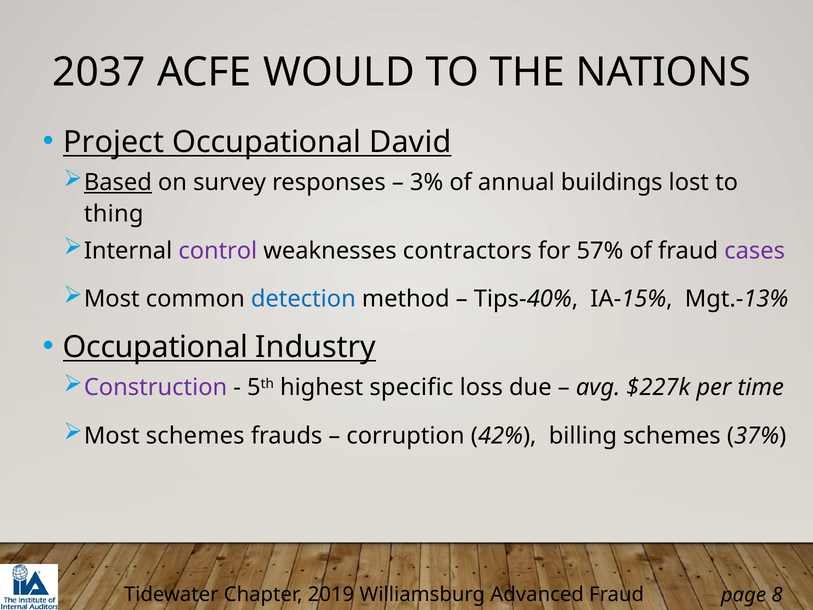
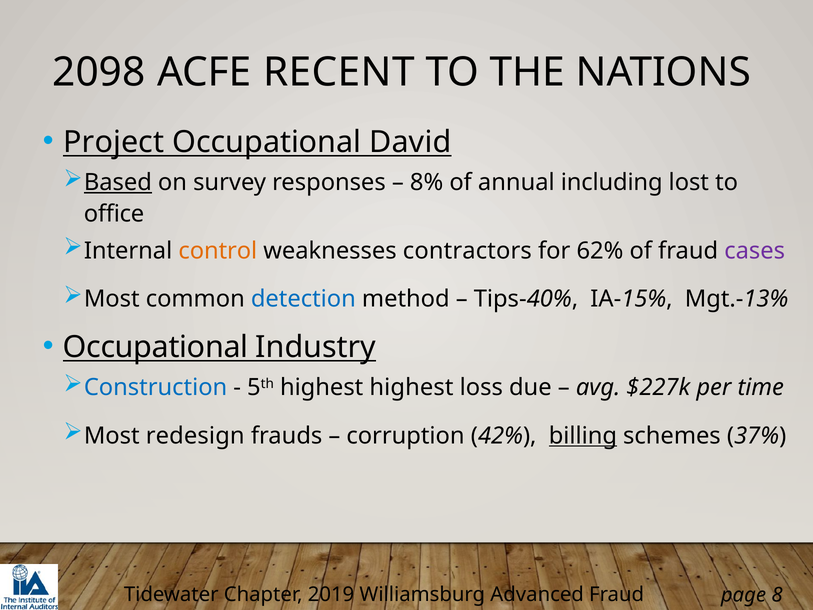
2037: 2037 -> 2098 (99, 72)
WOULD: WOULD -> RECENT (339, 72)
3%: 3% -> 8% (427, 182)
buildings: buildings -> including (612, 182)
thing: thing -> office (114, 214)
control colour: purple -> orange (218, 251)
57%: 57% -> 62% (600, 251)
Construction colour: purple -> blue (156, 387)
highest specific: specific -> highest (411, 387)
Most schemes: schemes -> redesign (195, 436)
billing underline: none -> present (583, 436)
